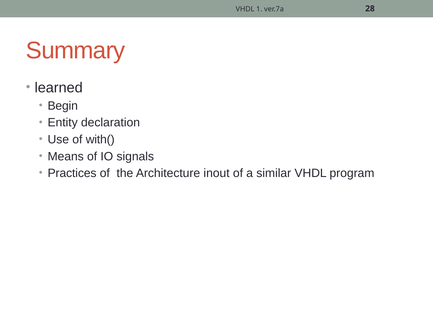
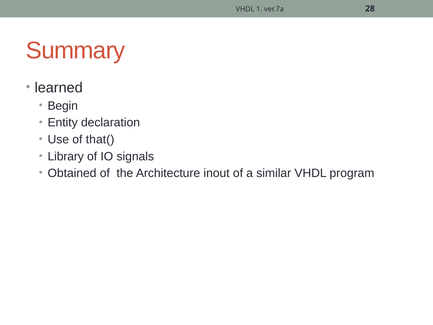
with(: with( -> that( (100, 139)
Means: Means -> Library (66, 156)
Practices: Practices -> Obtained (72, 173)
